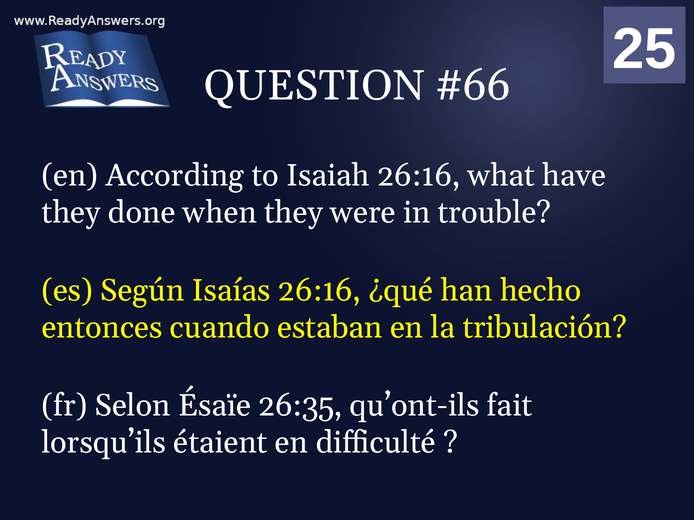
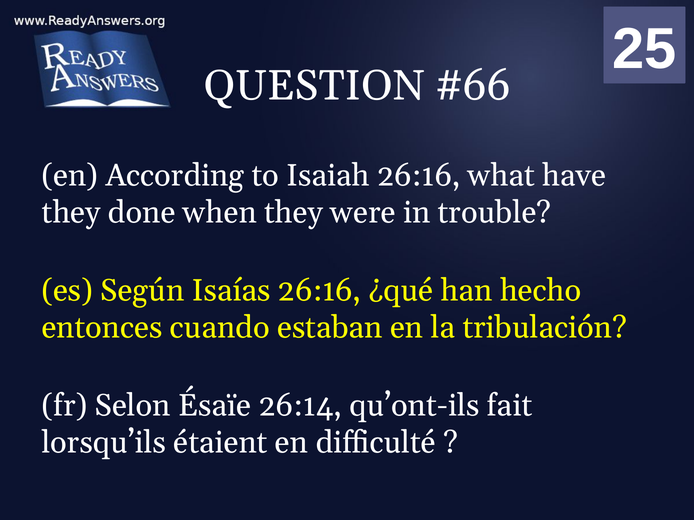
26:35: 26:35 -> 26:14 (300, 406)
